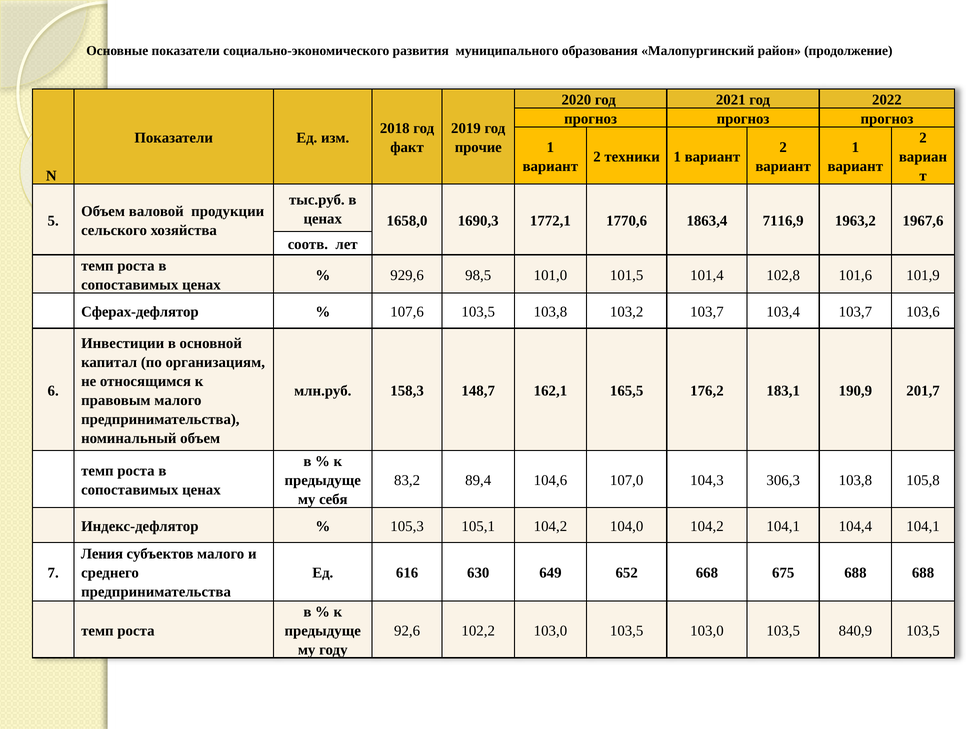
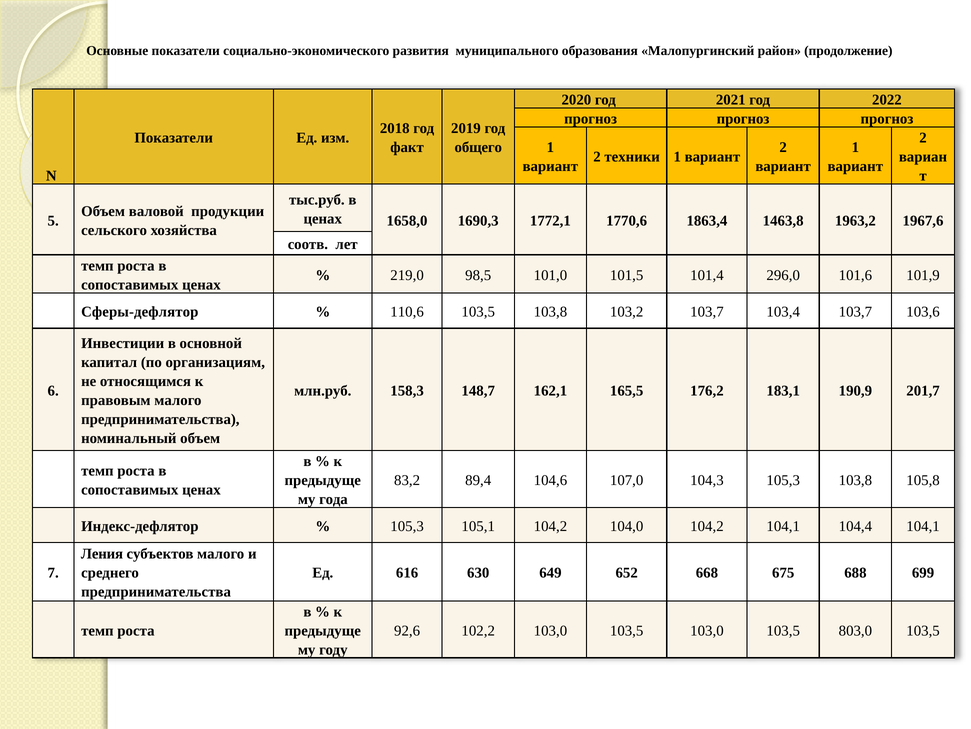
прочие: прочие -> общего (478, 147)
7116,9: 7116,9 -> 1463,8 (783, 221)
929,6: 929,6 -> 219,0 (407, 275)
102,8: 102,8 -> 296,0 (783, 275)
Сферах-дефлятор: Сферах-дефлятор -> Сферы-дефлятор (140, 312)
107,6: 107,6 -> 110,6 (407, 312)
104,3 306,3: 306,3 -> 105,3 (783, 480)
себя: себя -> года (333, 499)
688 688: 688 -> 699 (923, 572)
840,9: 840,9 -> 803,0 (855, 630)
